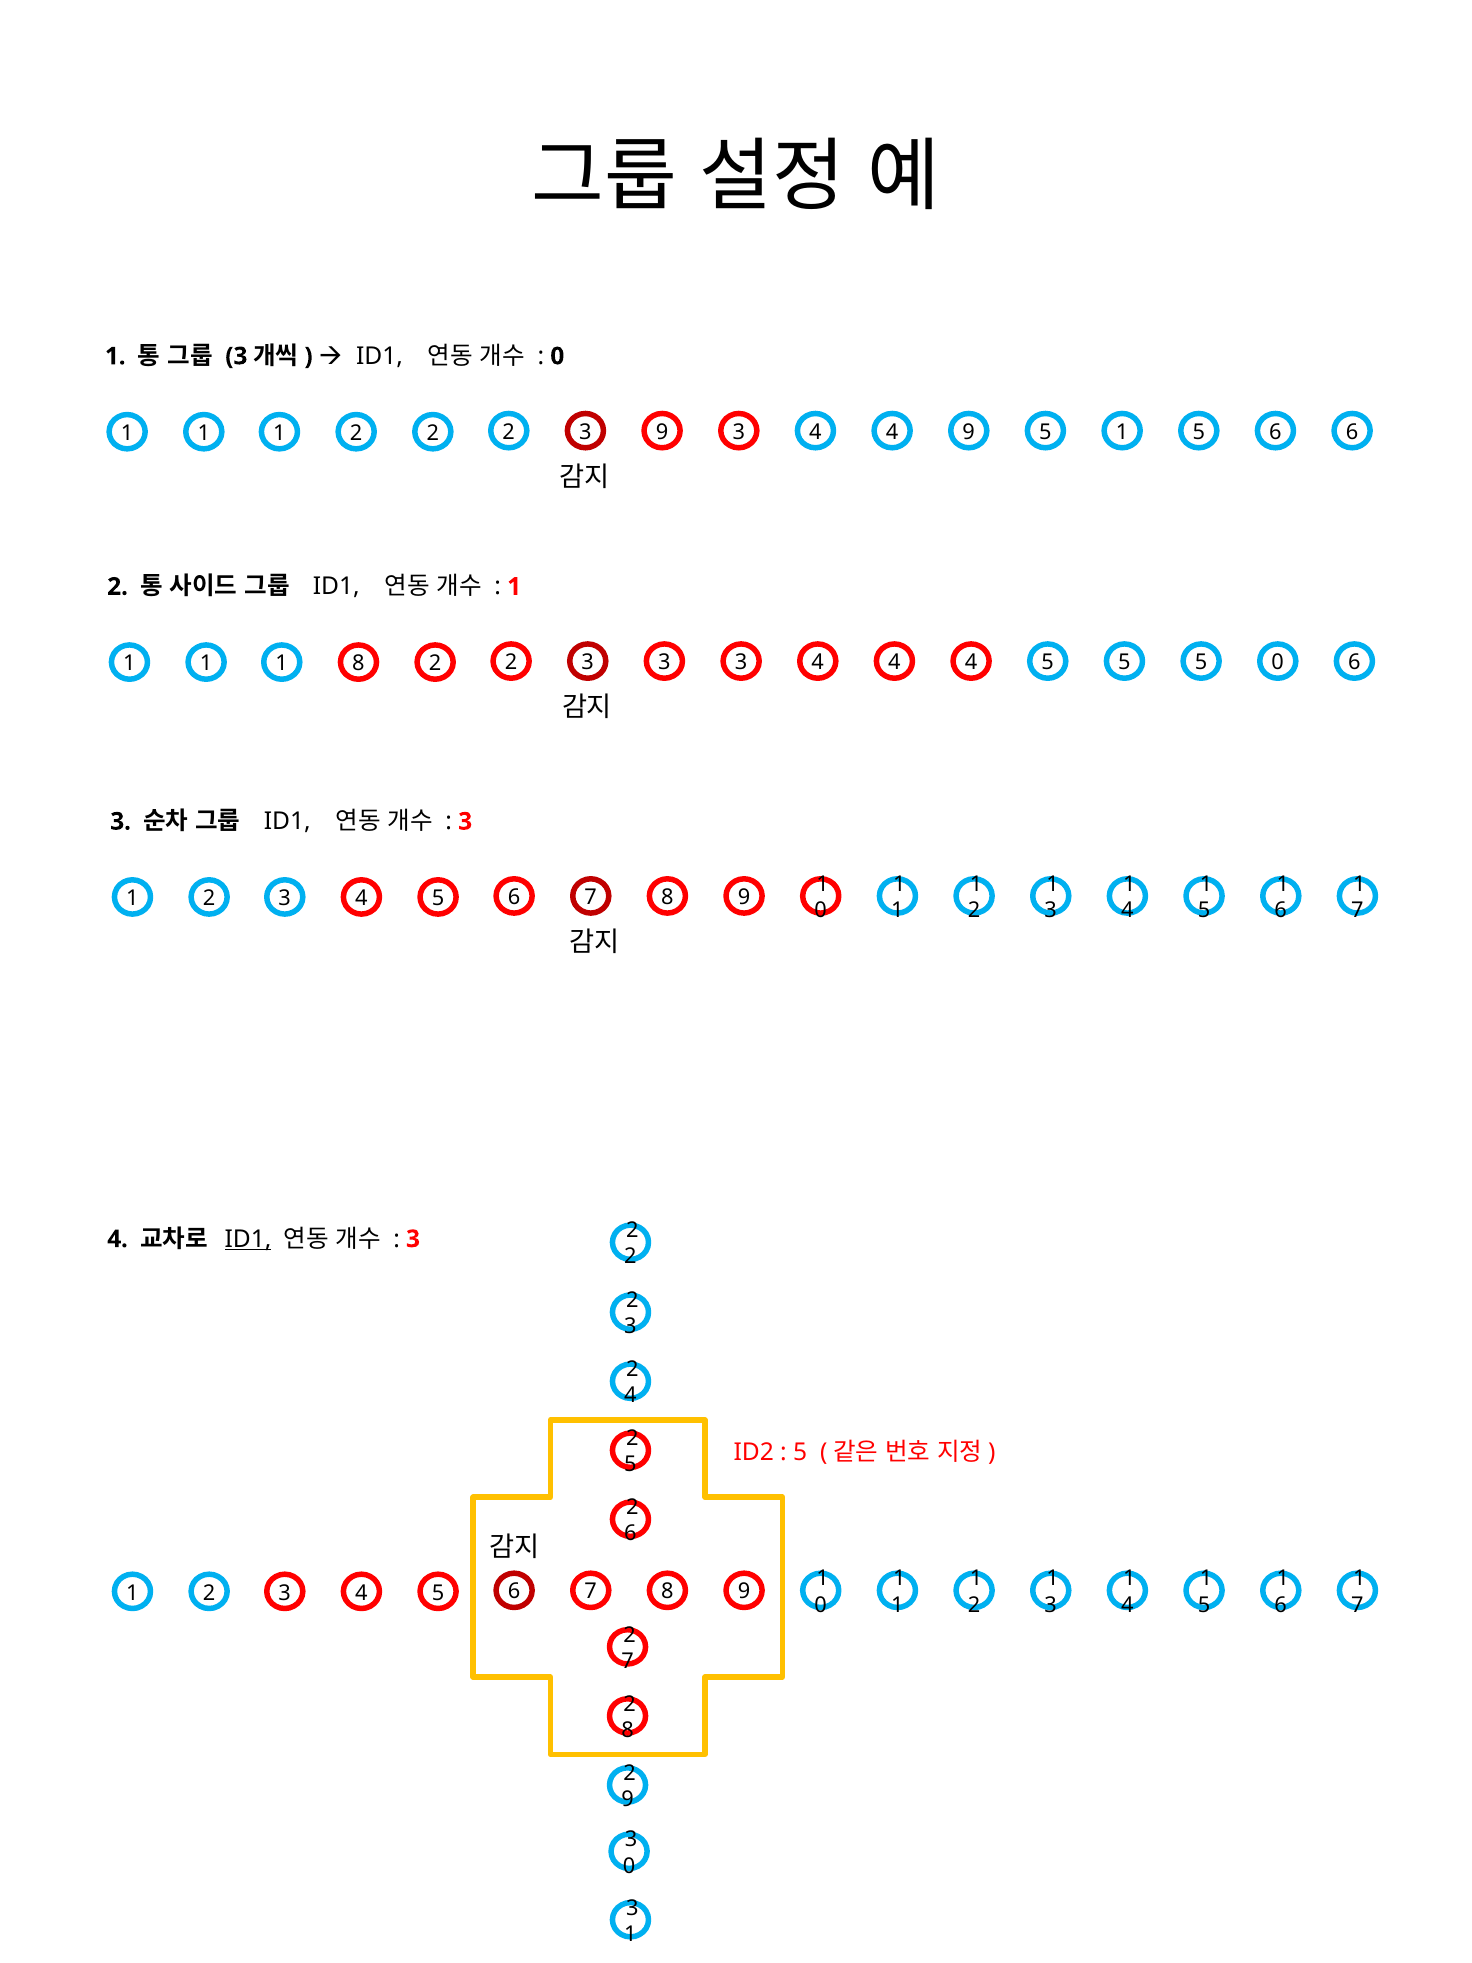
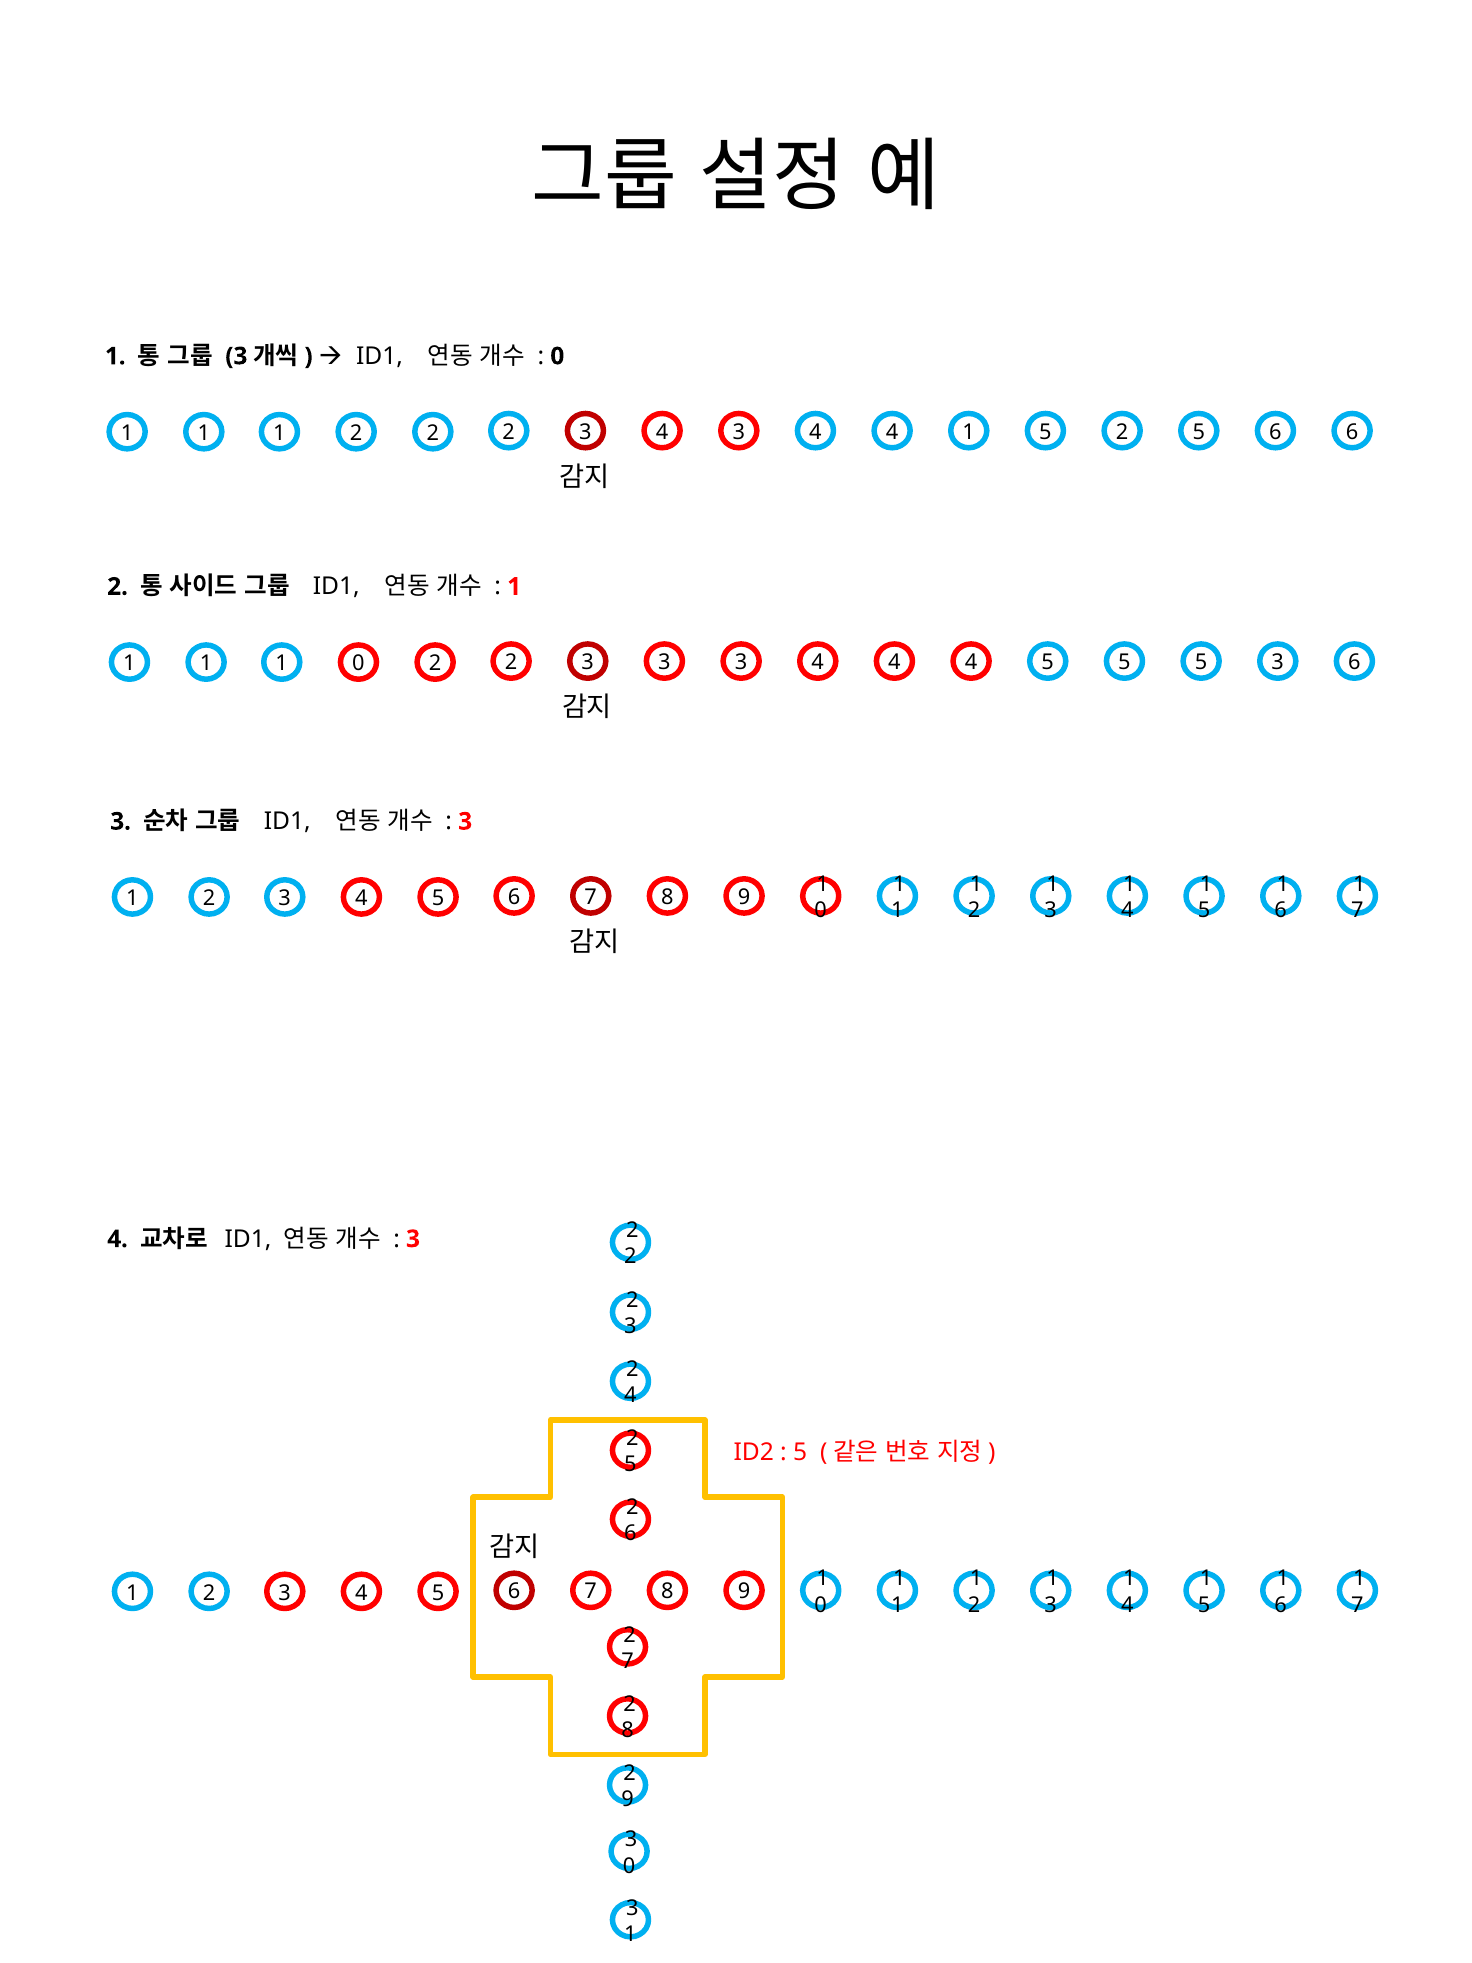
9: 9 -> 4 (662, 432)
2 4 9: 9 -> 1 (969, 432)
1: 1 -> 2 (1122, 432)
1 1 8: 8 -> 0 (358, 663)
5 0: 0 -> 3 (1278, 662)
ID1 underline: present -> none (248, 1239)
